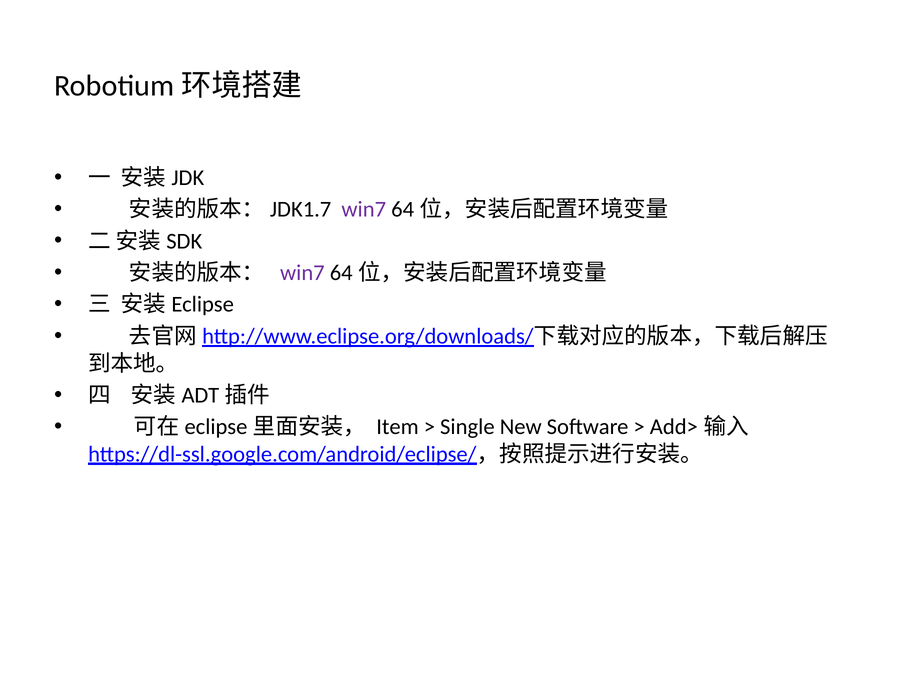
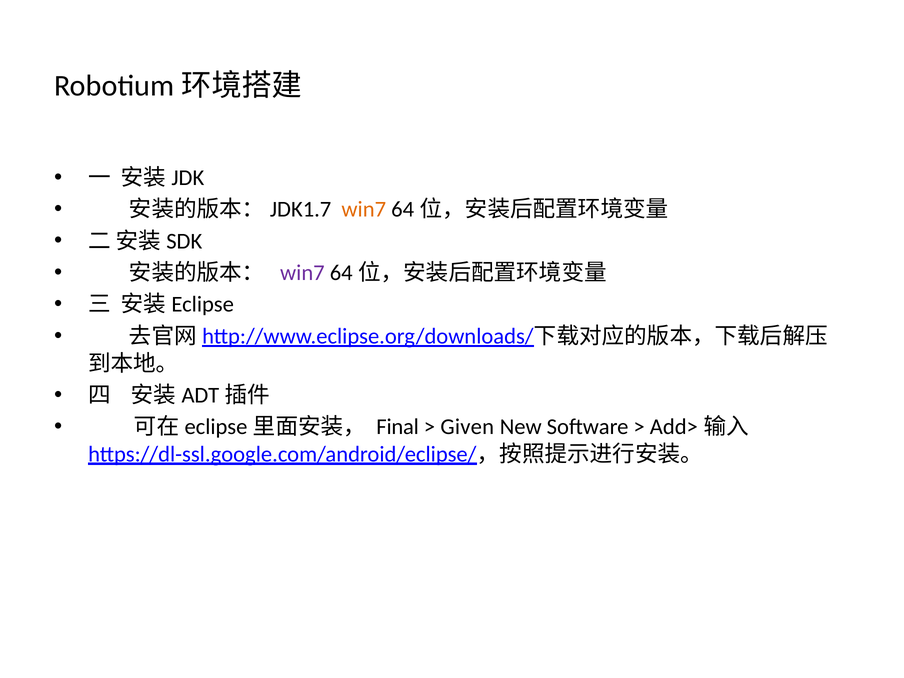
win7 colour: purple -> orange (364, 210)
Item: Item -> Final (398, 427)
Single: Single -> Given (467, 427)
